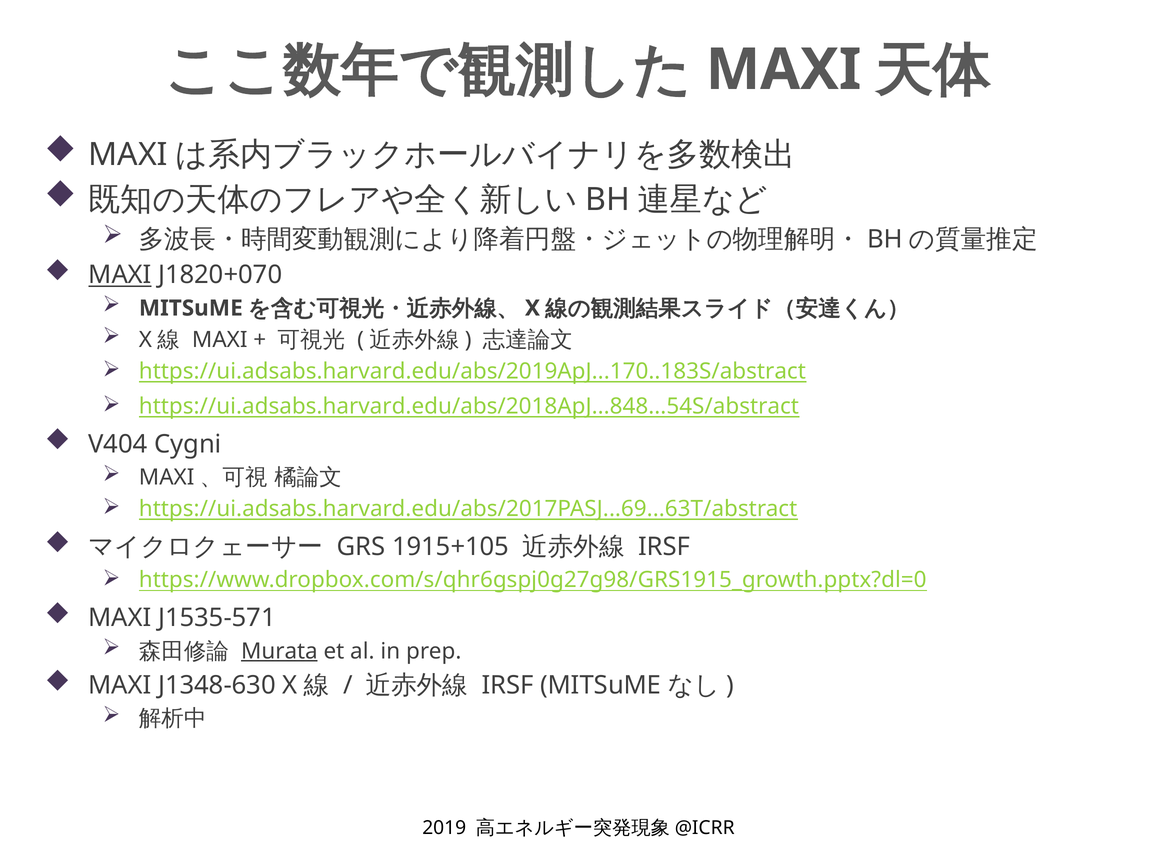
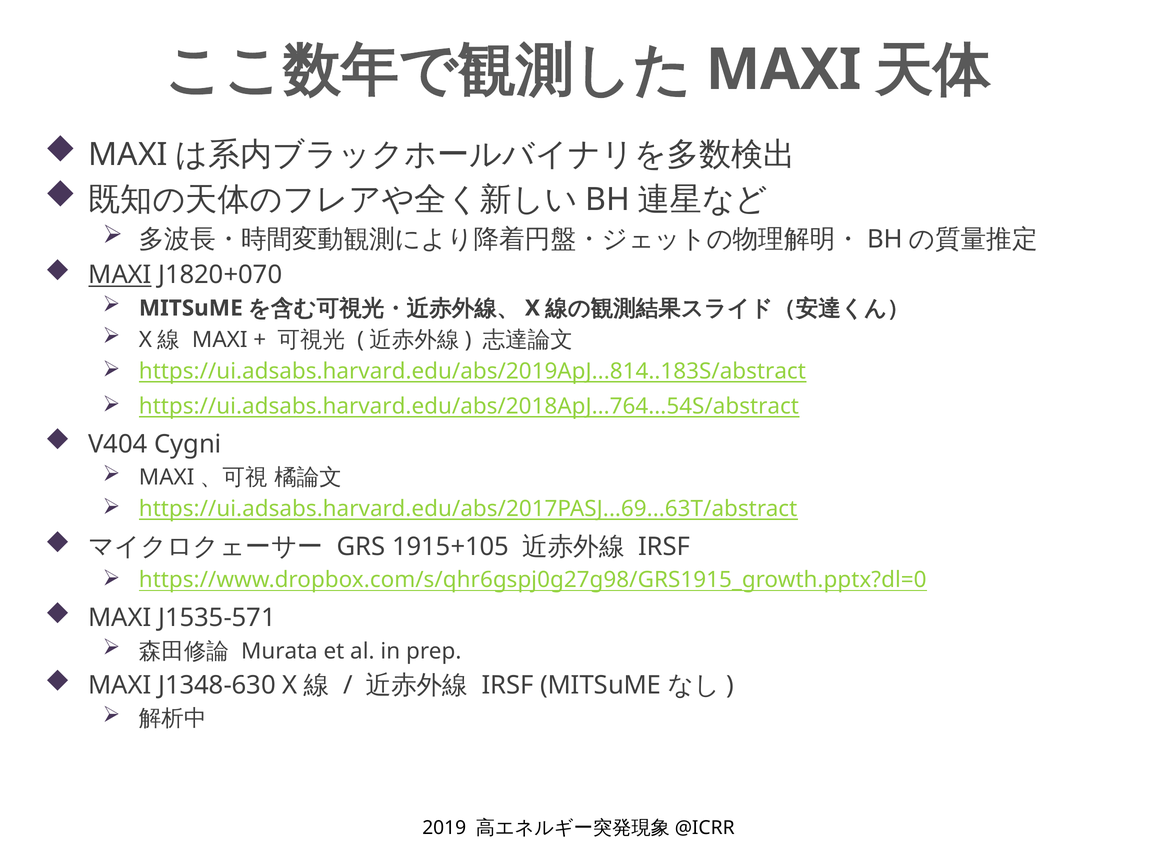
https://ui.adsabs.harvard.edu/abs/2019ApJ...170..183S/abstract: https://ui.adsabs.harvard.edu/abs/2019ApJ...170..183S/abstract -> https://ui.adsabs.harvard.edu/abs/2019ApJ...814..183S/abstract (472, 371)
https://ui.adsabs.harvard.edu/abs/2018ApJ...848...54S/abstract: https://ui.adsabs.harvard.edu/abs/2018ApJ...848...54S/abstract -> https://ui.adsabs.harvard.edu/abs/2018ApJ...764...54S/abstract (469, 406)
Murata underline: present -> none (279, 651)
